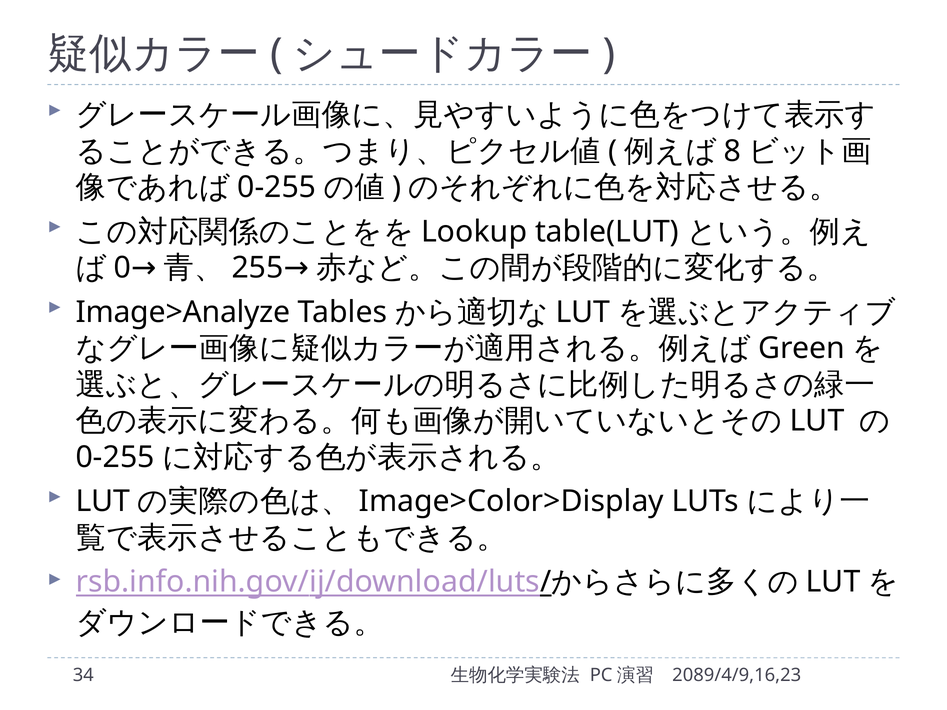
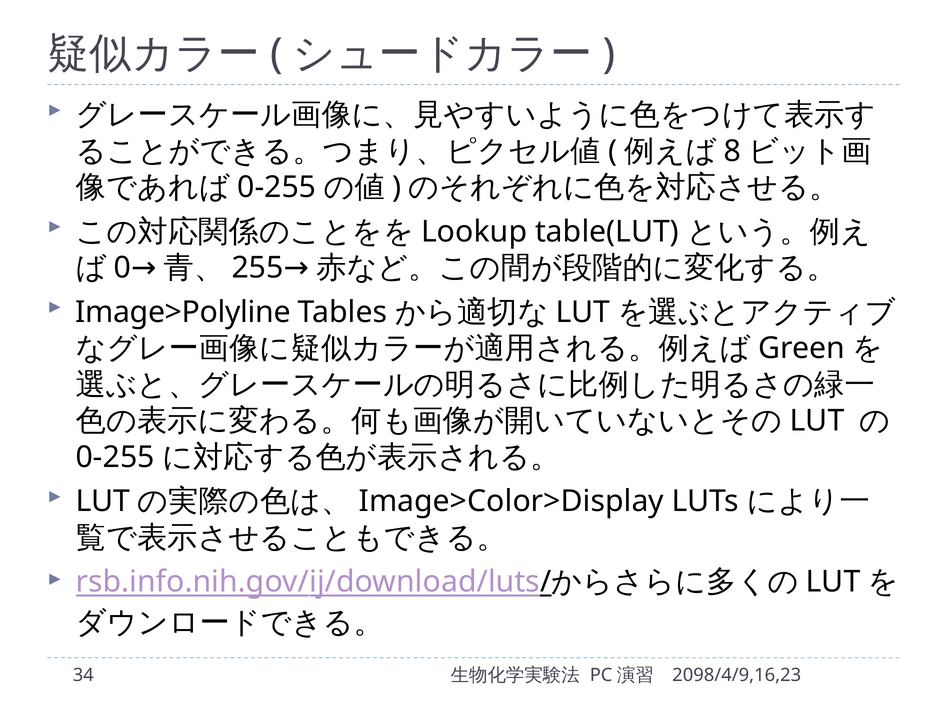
Image>Analyze: Image>Analyze -> Image>Polyline (183, 312)
2089/4/9,16,23: 2089/4/9,16,23 -> 2098/4/9,16,23 (737, 675)
